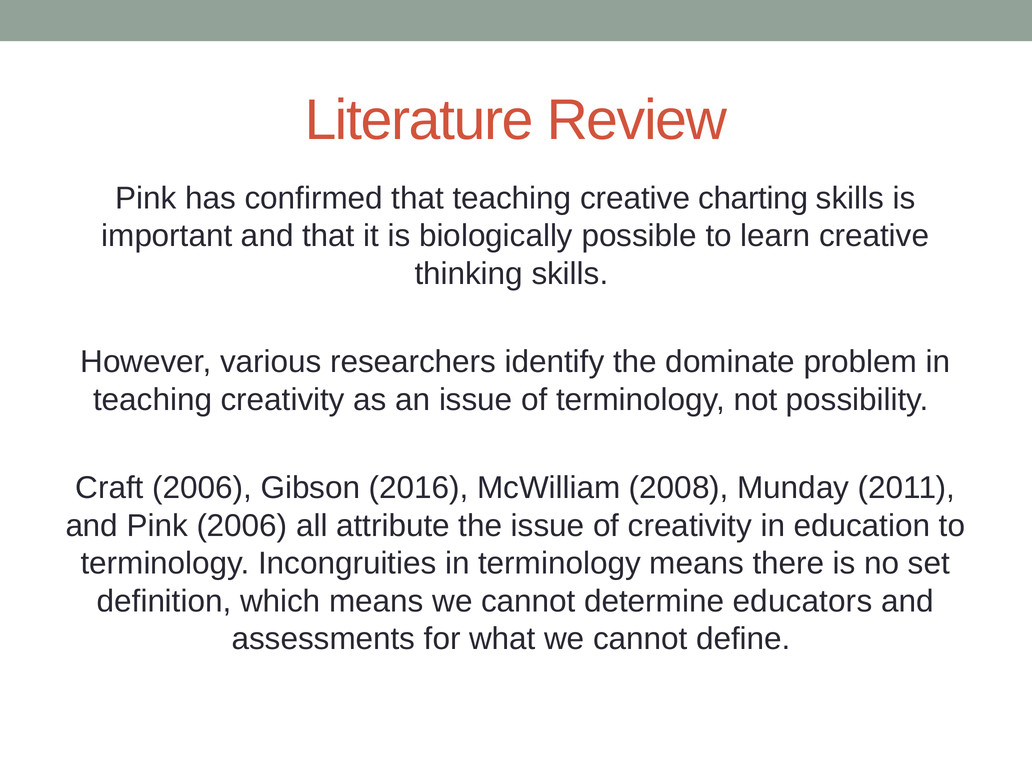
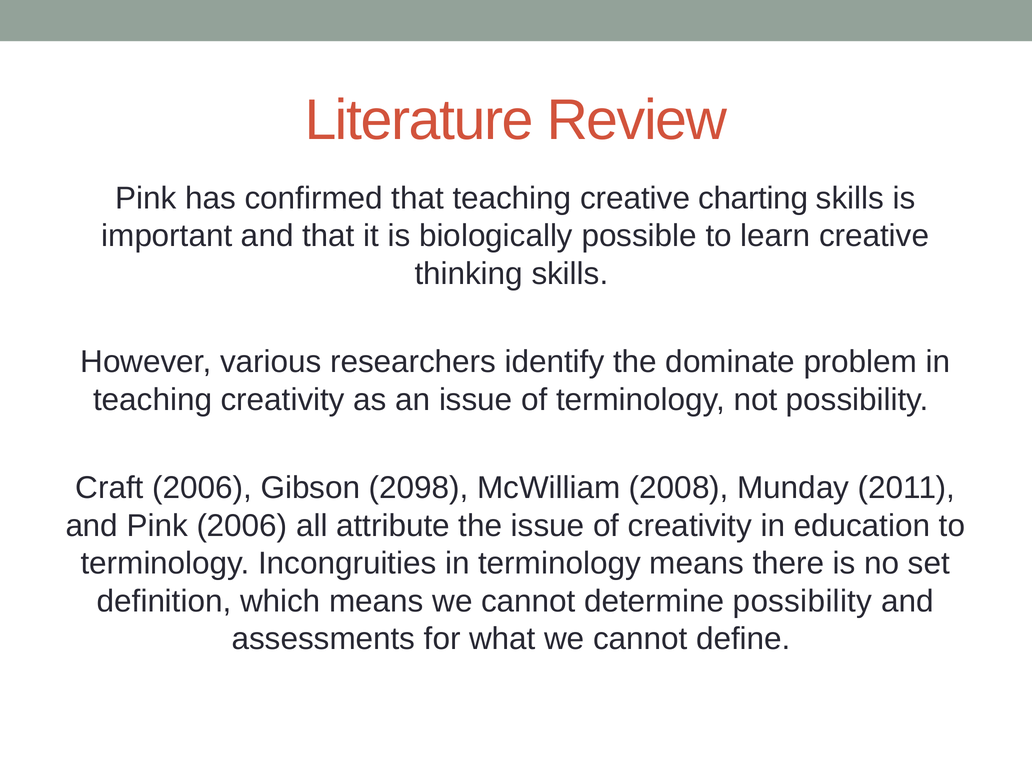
2016: 2016 -> 2098 (419, 488)
determine educators: educators -> possibility (802, 601)
